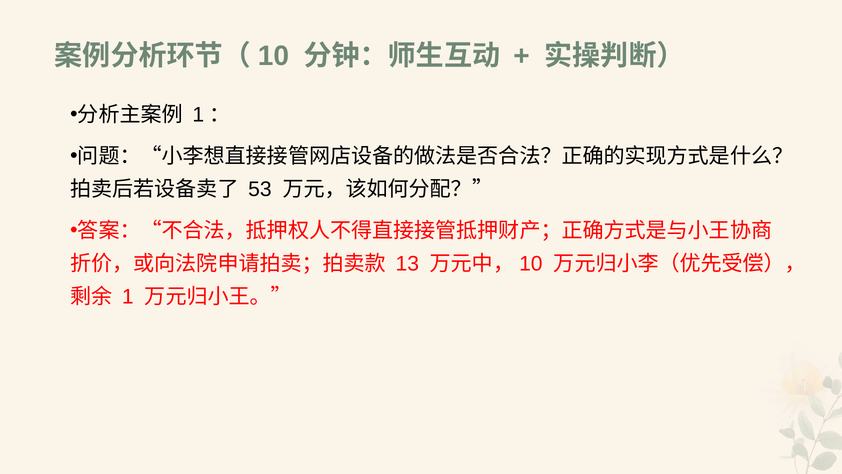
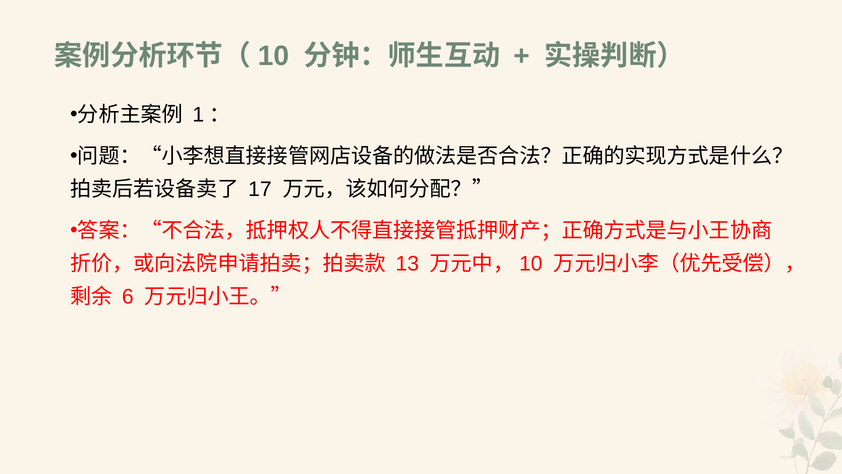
53: 53 -> 17 (260, 189)
1: 1 -> 6 (128, 296)
